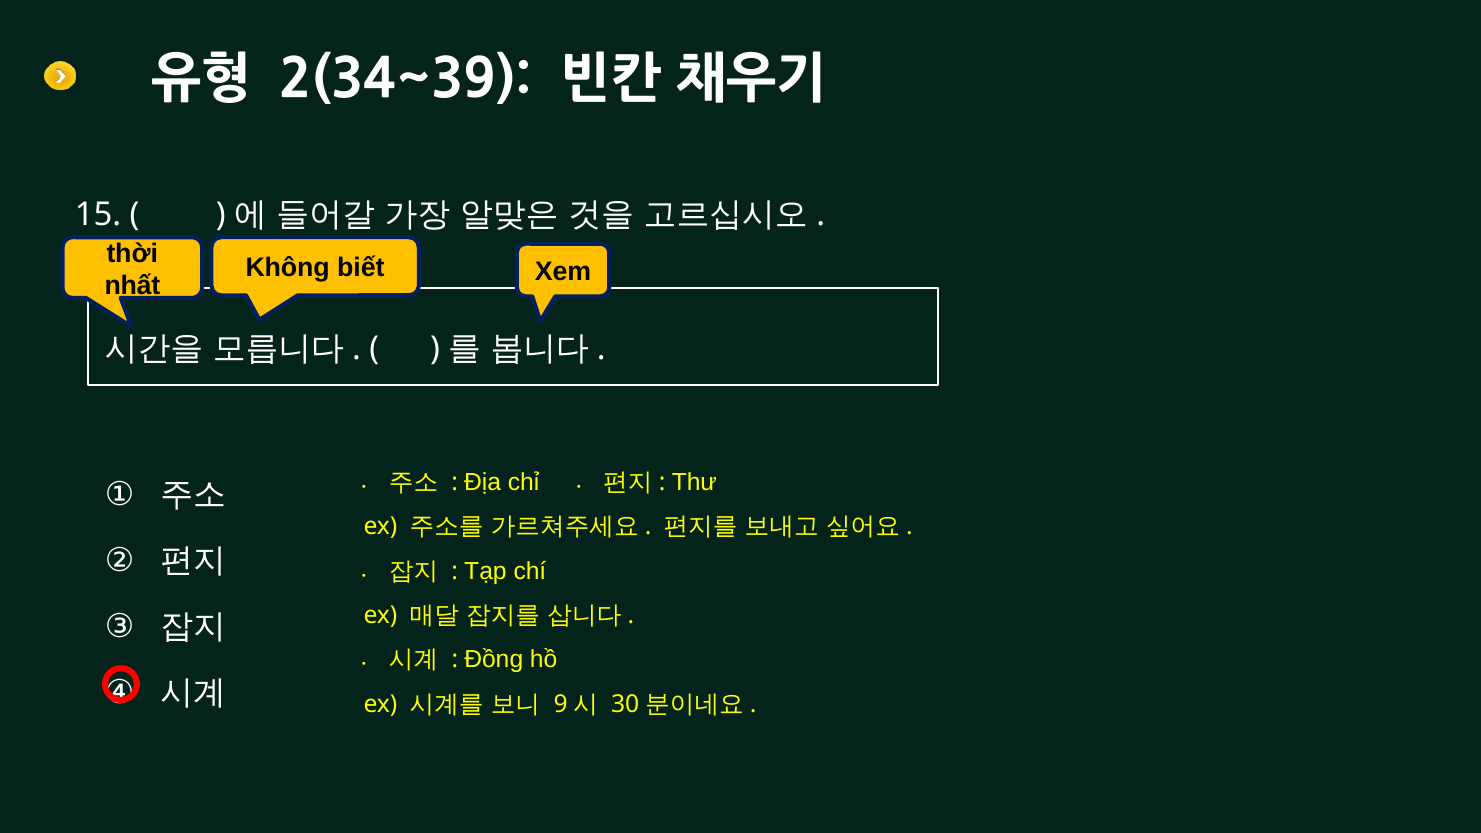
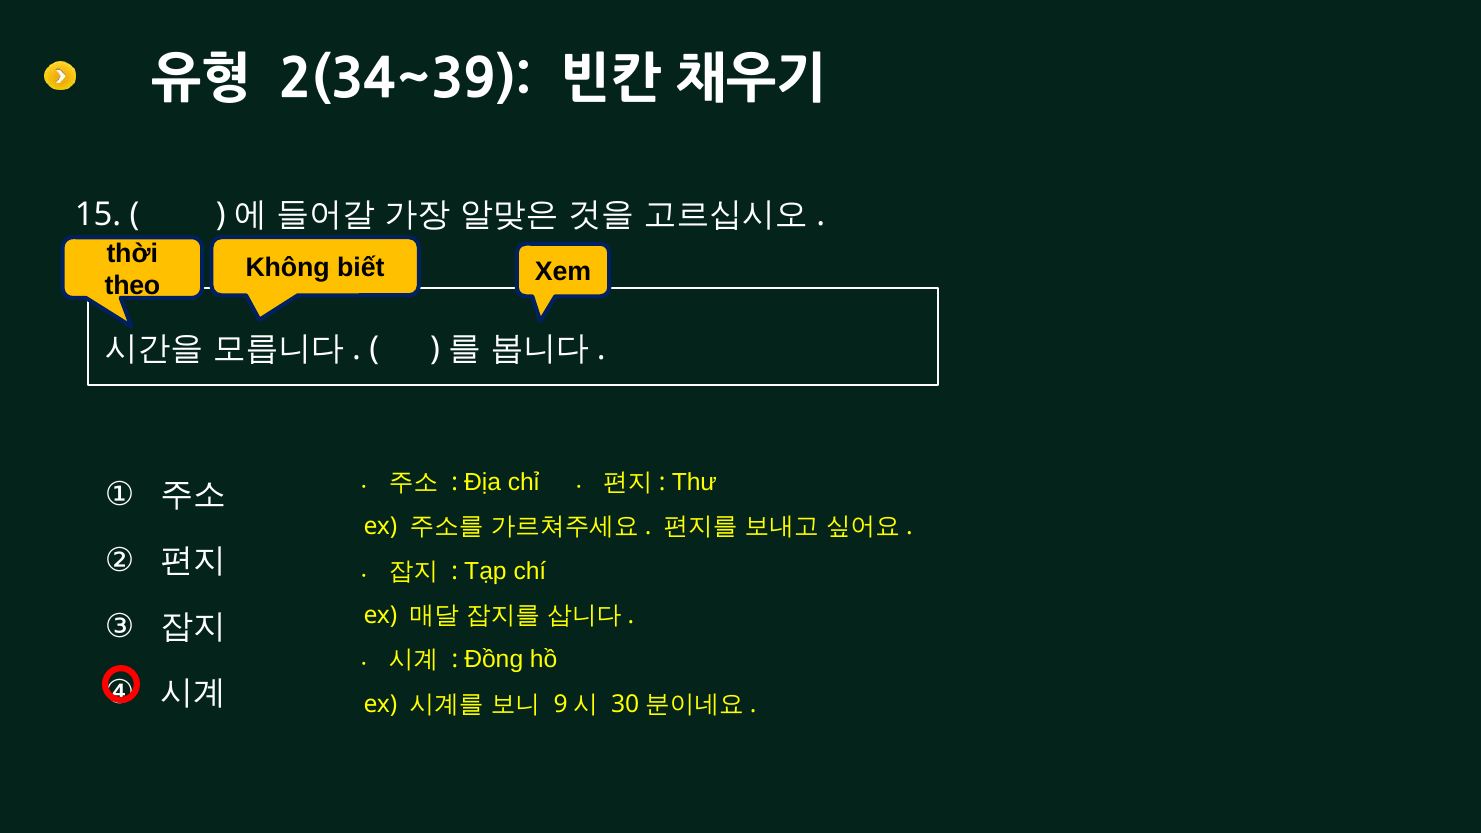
nhất: nhất -> theo (132, 286)
